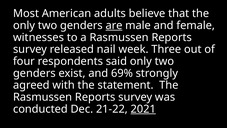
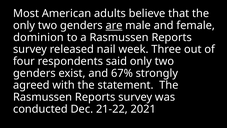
witnesses: witnesses -> dominion (39, 37)
69%: 69% -> 67% (122, 73)
2021 underline: present -> none (143, 109)
